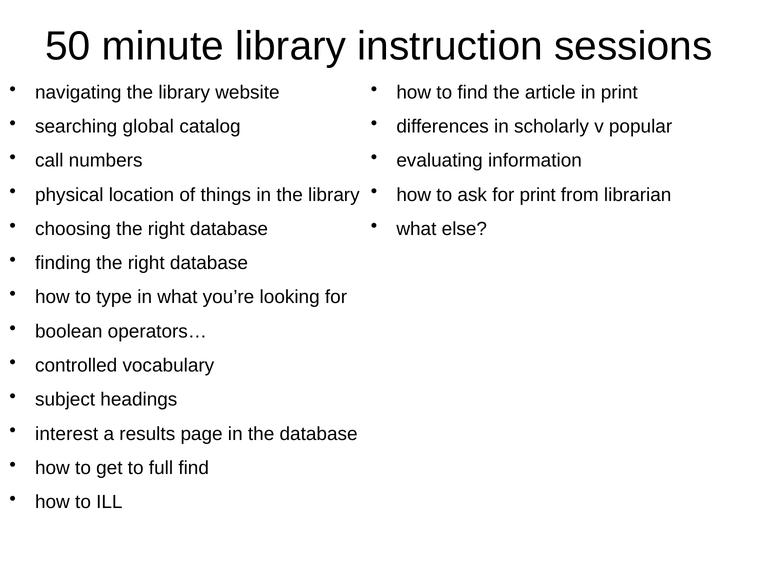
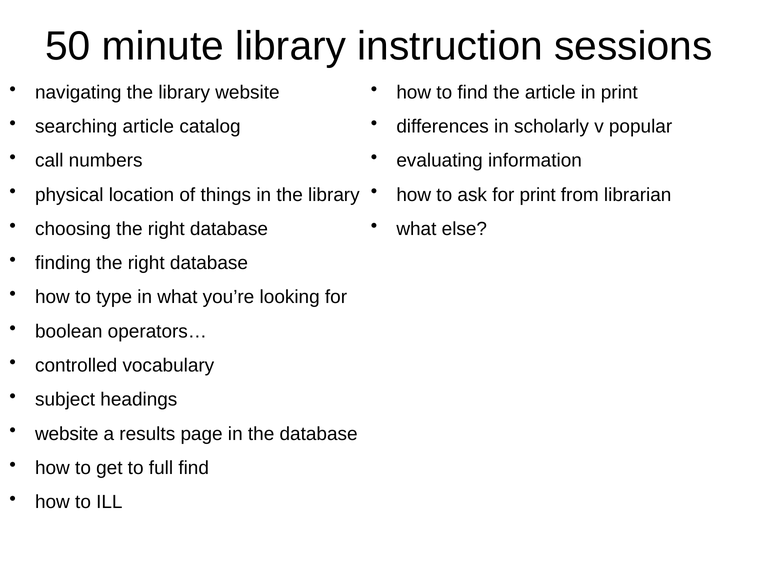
searching global: global -> article (148, 126)
interest: interest -> website (67, 433)
